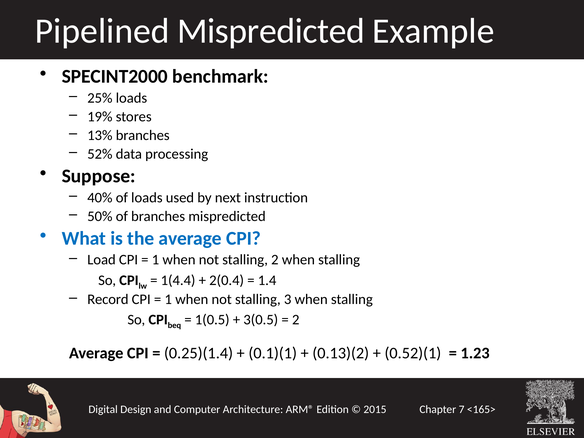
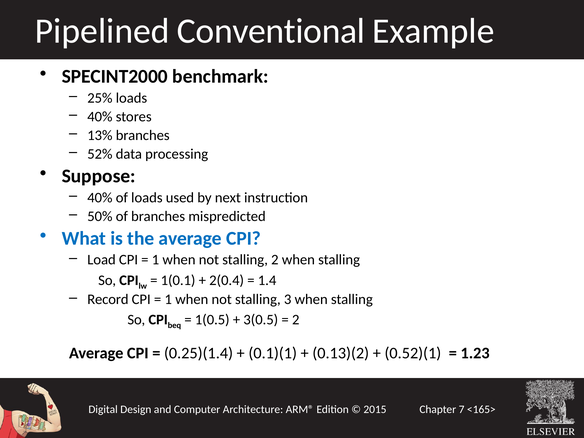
Pipelined Mispredicted: Mispredicted -> Conventional (271, 31)
19%: 19% -> 40% (100, 117)
1(4.4: 1(4.4 -> 1(0.1 (178, 280)
